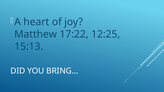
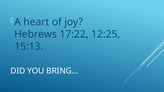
Matthew: Matthew -> Hebrews (36, 34)
